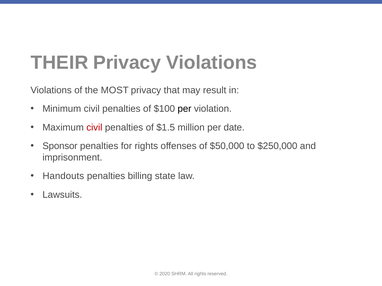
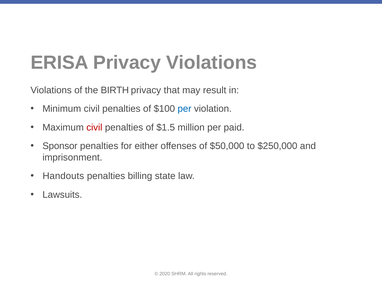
THEIR: THEIR -> ERISA (60, 63)
MOST: MOST -> BIRTH (115, 90)
per colour: black -> blue (184, 109)
date: date -> paid (234, 128)
for rights: rights -> either (146, 146)
